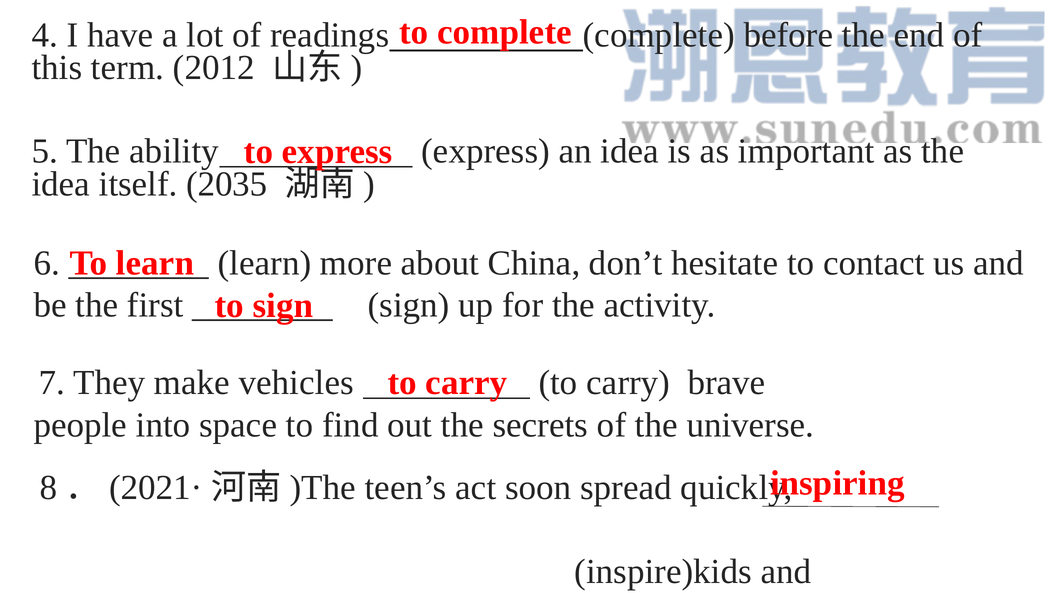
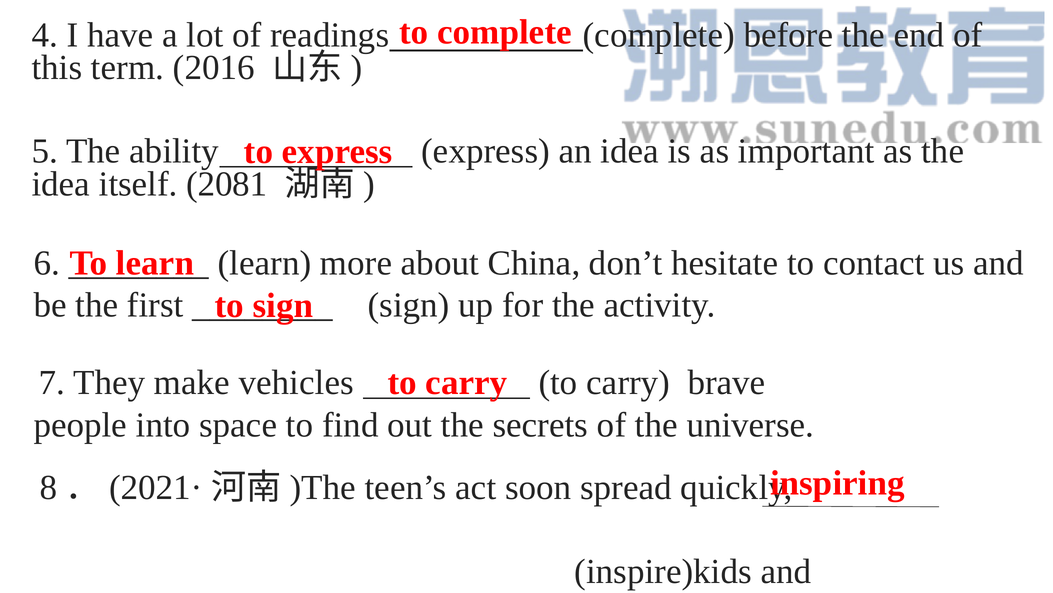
2012: 2012 -> 2016 (214, 68)
2035: 2035 -> 2081 (227, 184)
